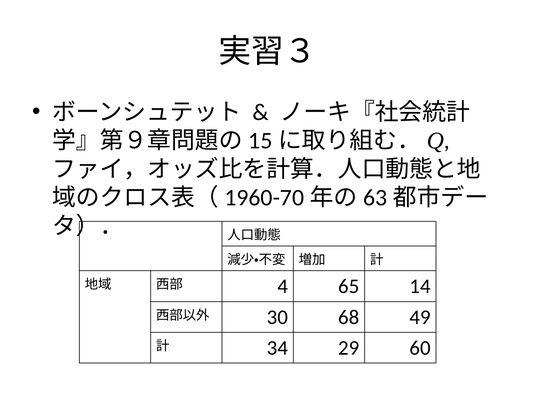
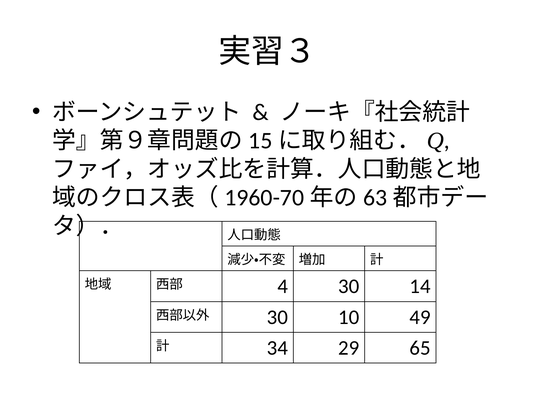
4 65: 65 -> 30 (349, 287)
68: 68 -> 10 (349, 317)
60: 60 -> 65 (420, 348)
